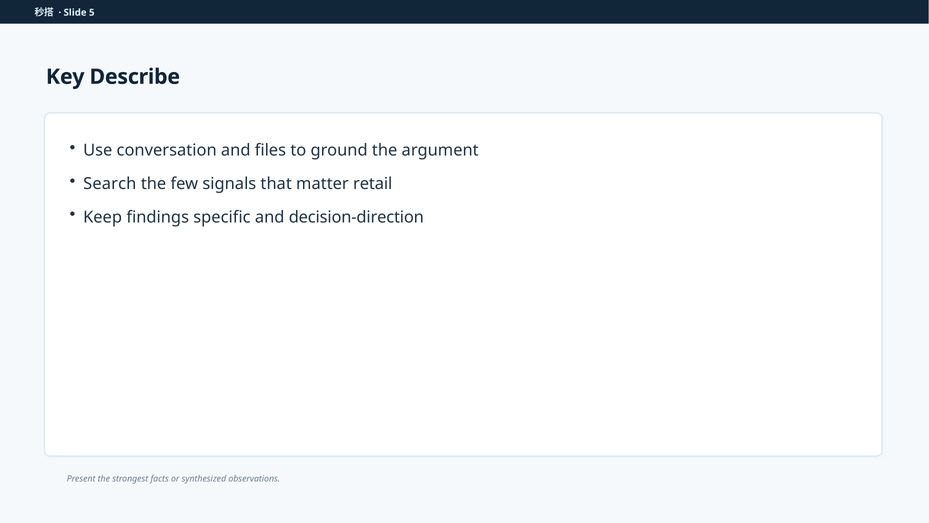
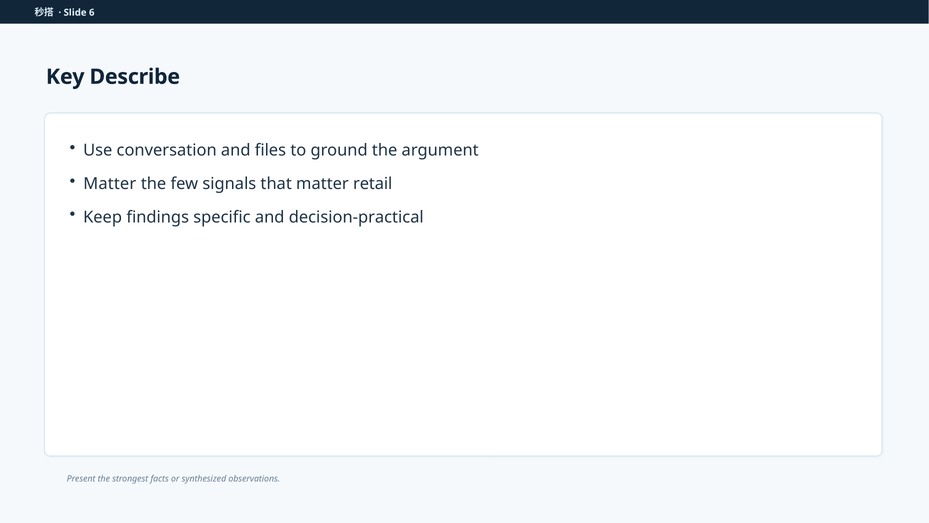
5: 5 -> 6 (92, 12)
Search: Search -> Matter (110, 184)
decision-direction: decision-direction -> decision-practical (356, 217)
